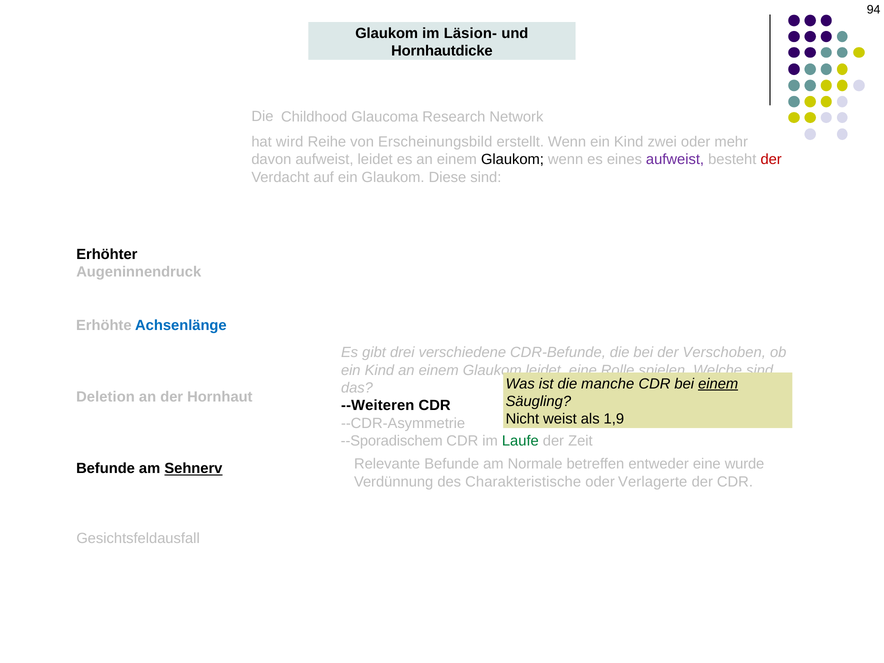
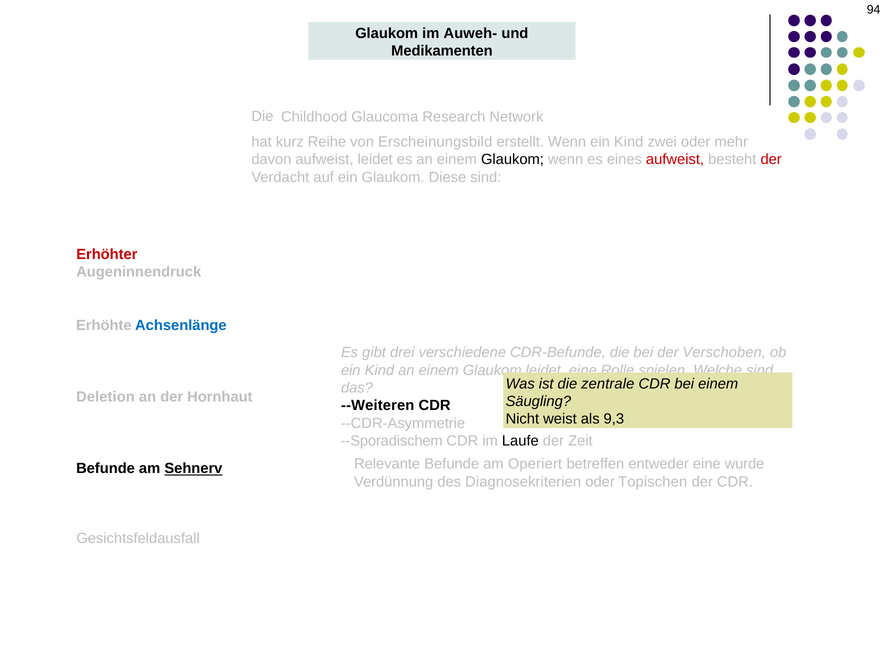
Läsion-: Läsion- -> Auweh- (470, 33)
Hornhautdicke: Hornhautdicke -> Medikamenten (442, 51)
wird: wird -> kurz (290, 142)
aufweist colour: purple -> red (675, 160)
Erhöhter colour: black -> red (107, 254)
manche: manche -> zentrale (608, 384)
einem underline: present -> none (718, 384)
1,9: 1,9 -> 9,3 (614, 419)
Laufe colour: green -> black (520, 441)
Normale: Normale -> Operiert (535, 464)
Charakteristische: Charakteristische -> Diagnosekriterien (523, 482)
Verlagerte: Verlagerte -> Topischen (653, 482)
